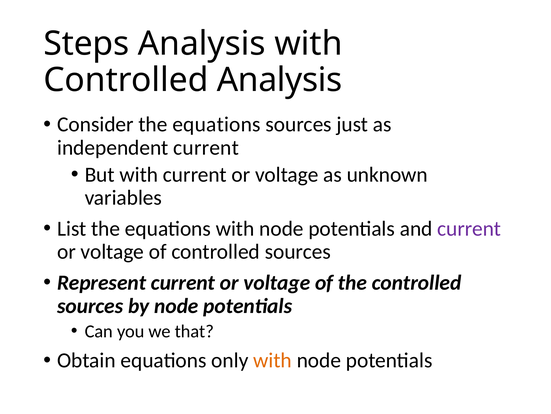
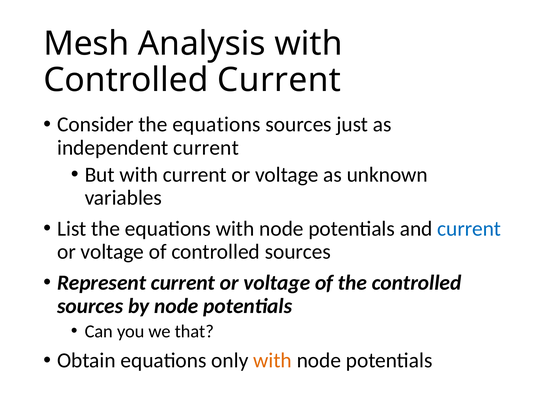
Steps: Steps -> Mesh (86, 44)
Controlled Analysis: Analysis -> Current (279, 80)
current colour: purple -> blue (469, 228)
